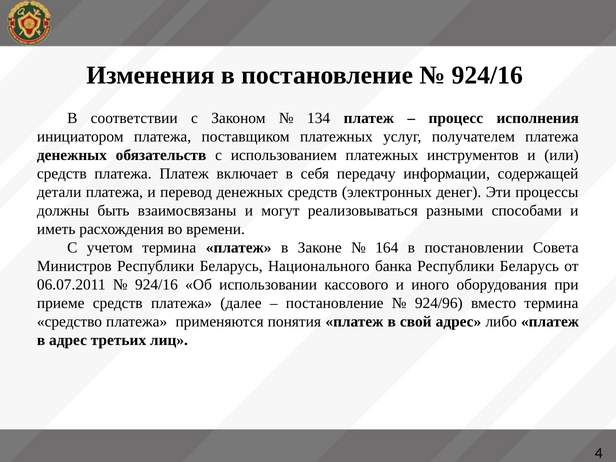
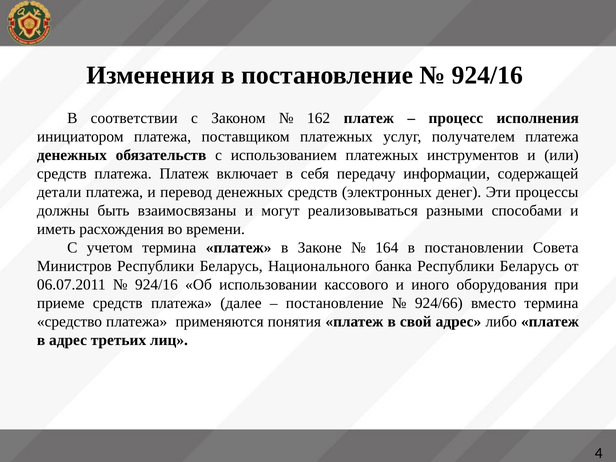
134: 134 -> 162 (319, 118)
924/96: 924/96 -> 924/66 (439, 303)
